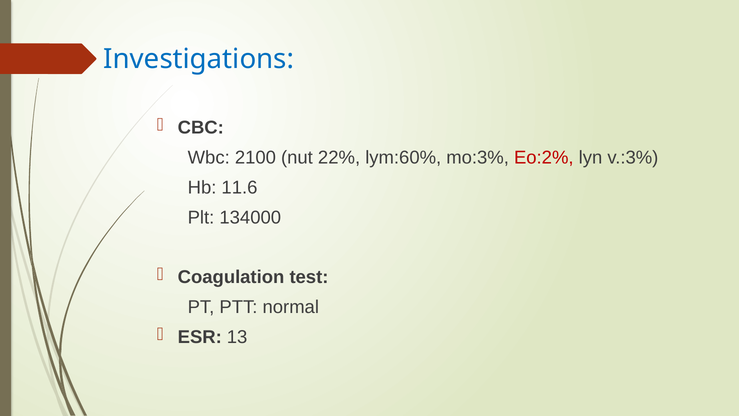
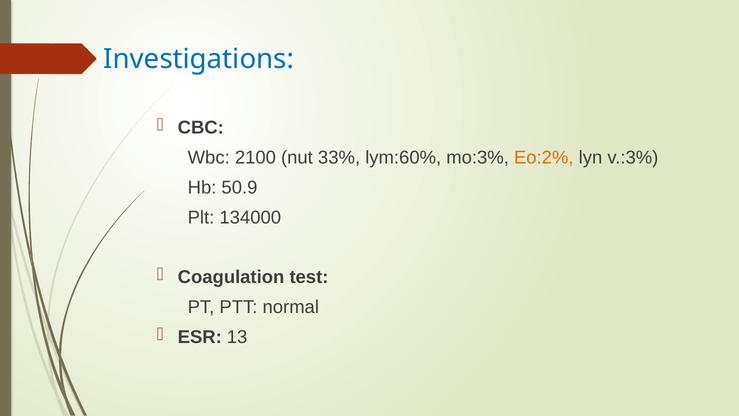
22%: 22% -> 33% (339, 158)
Eo:2% colour: red -> orange (544, 158)
11.6: 11.6 -> 50.9 (239, 188)
